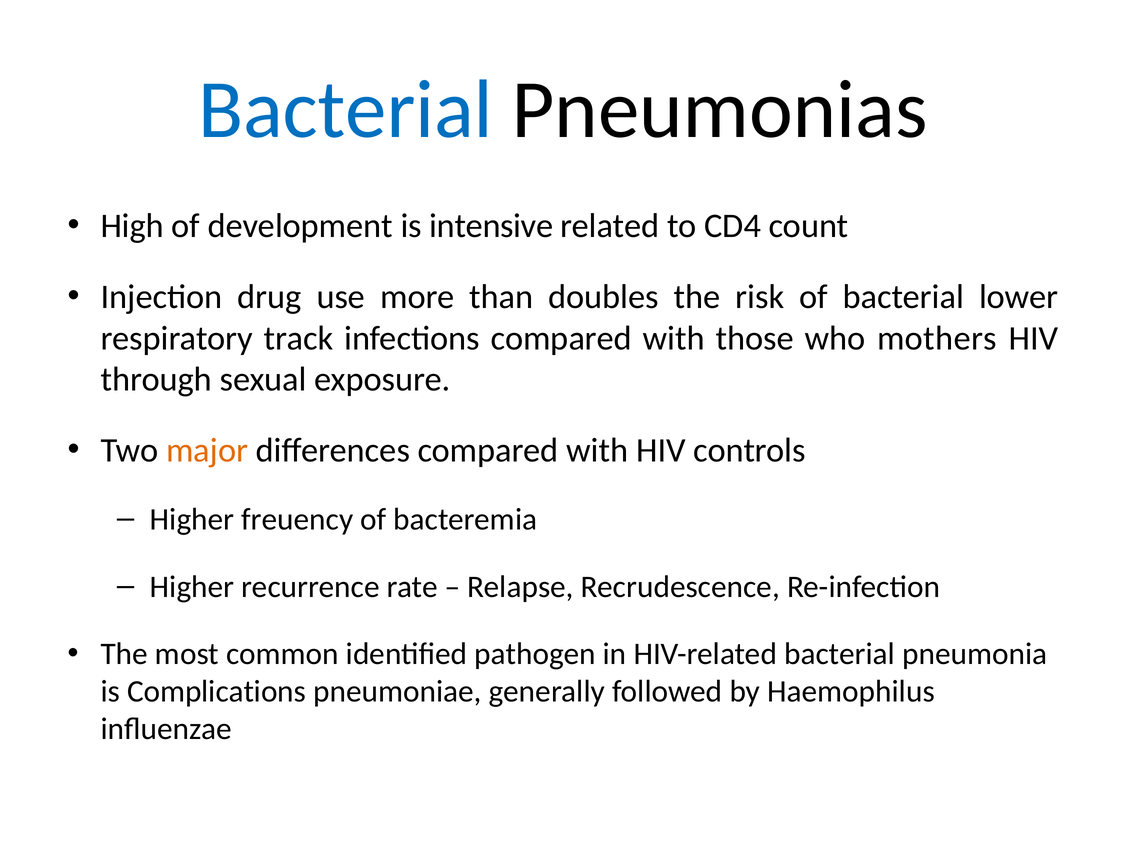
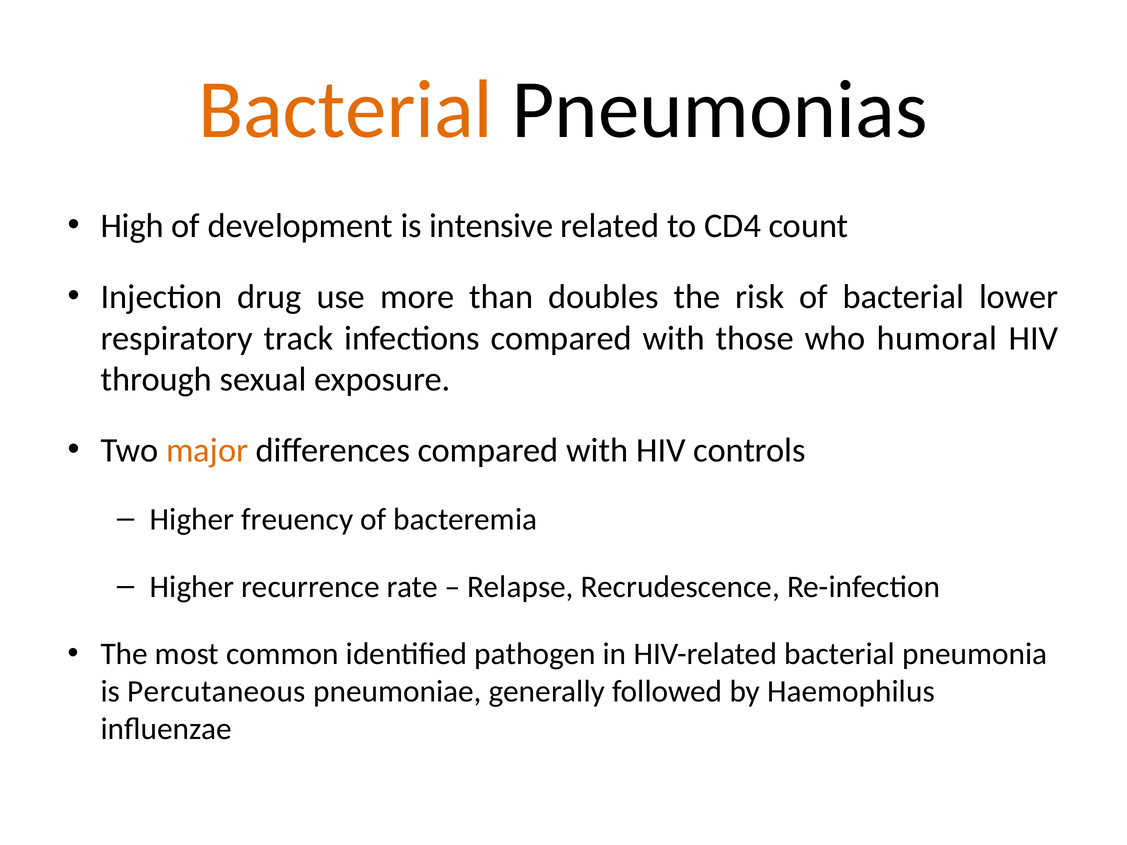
Bacterial colour: blue -> orange (346, 110)
mothers: mothers -> humoral (937, 338)
Complications: Complications -> Percutaneous (216, 692)
